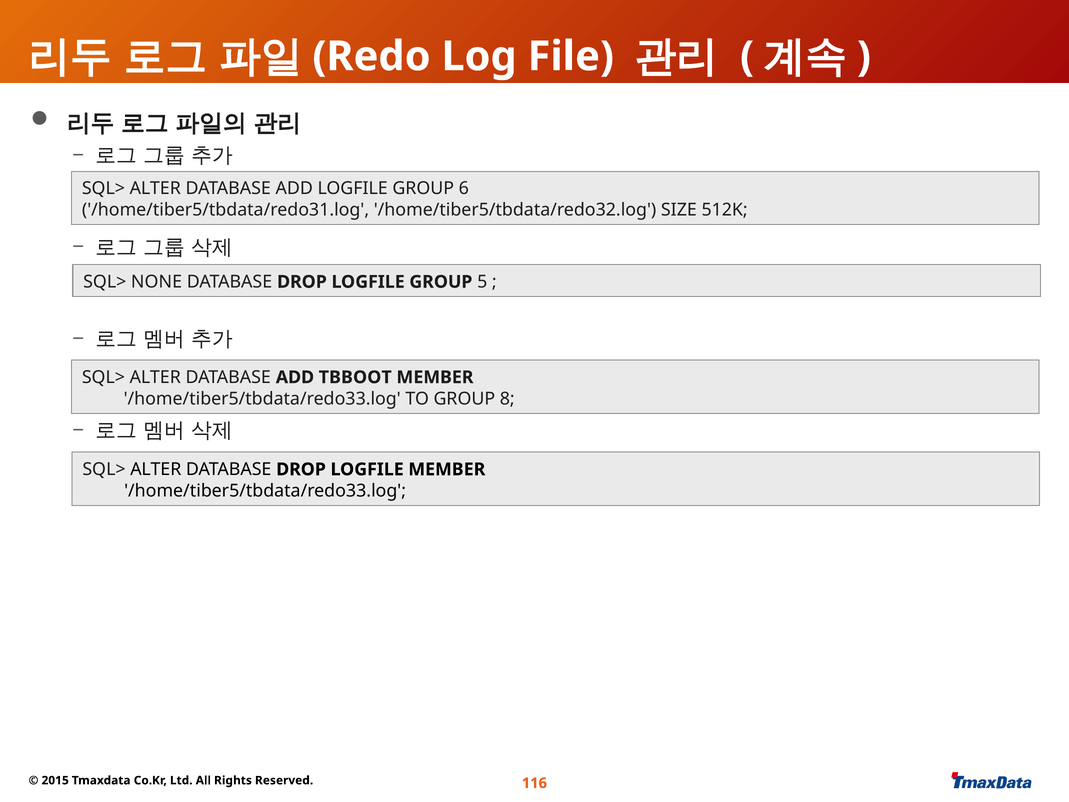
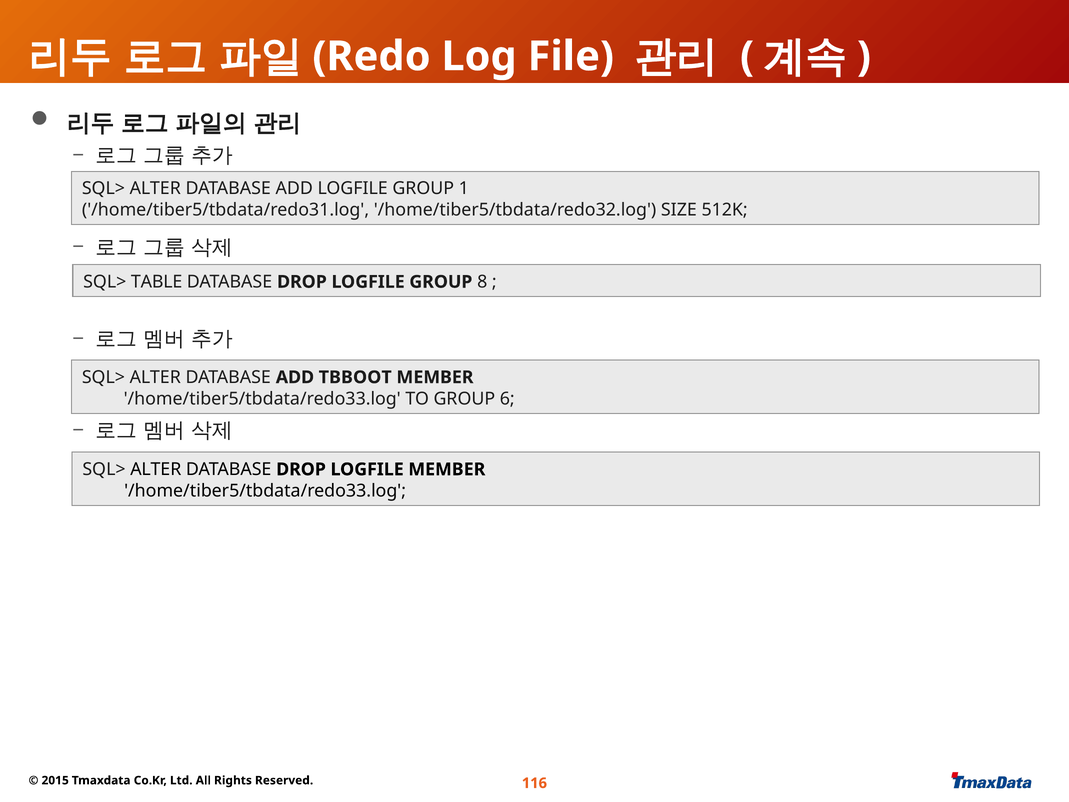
6: 6 -> 1 (464, 188)
NONE: NONE -> TABLE (157, 282)
5: 5 -> 8 (482, 282)
8: 8 -> 6 (507, 399)
